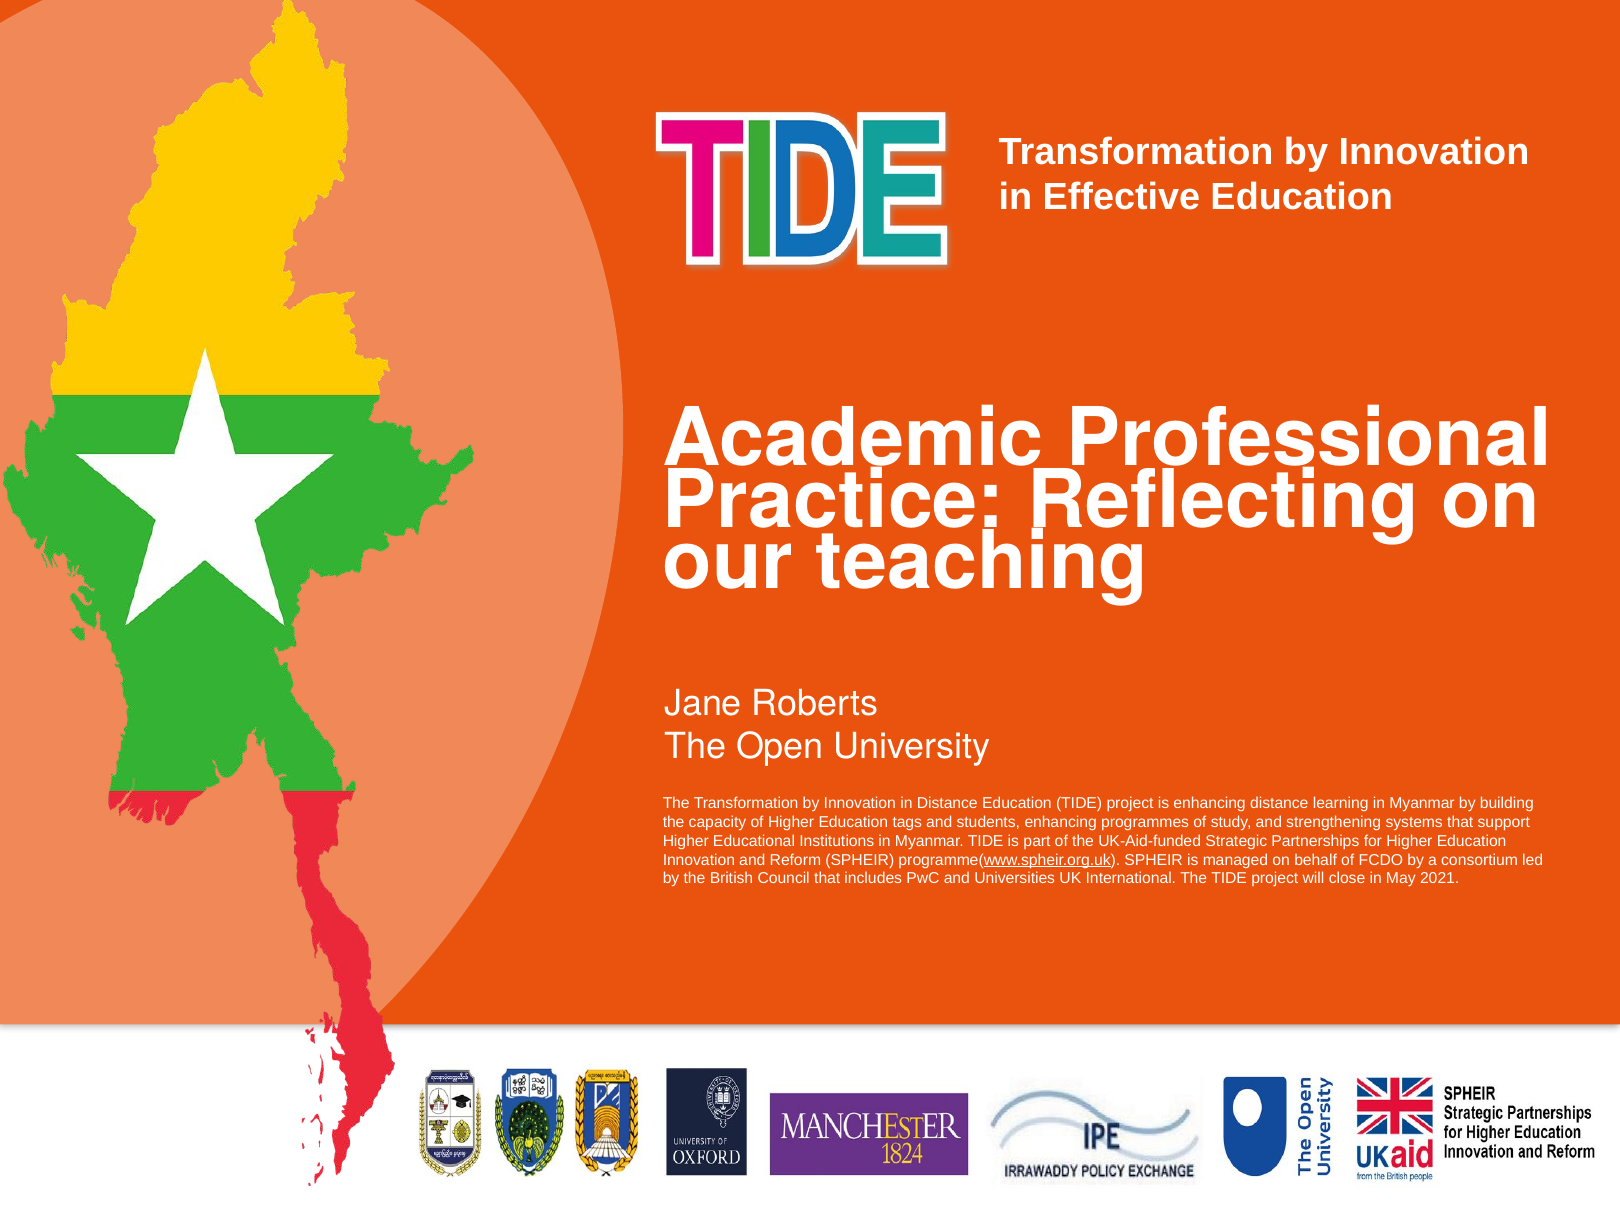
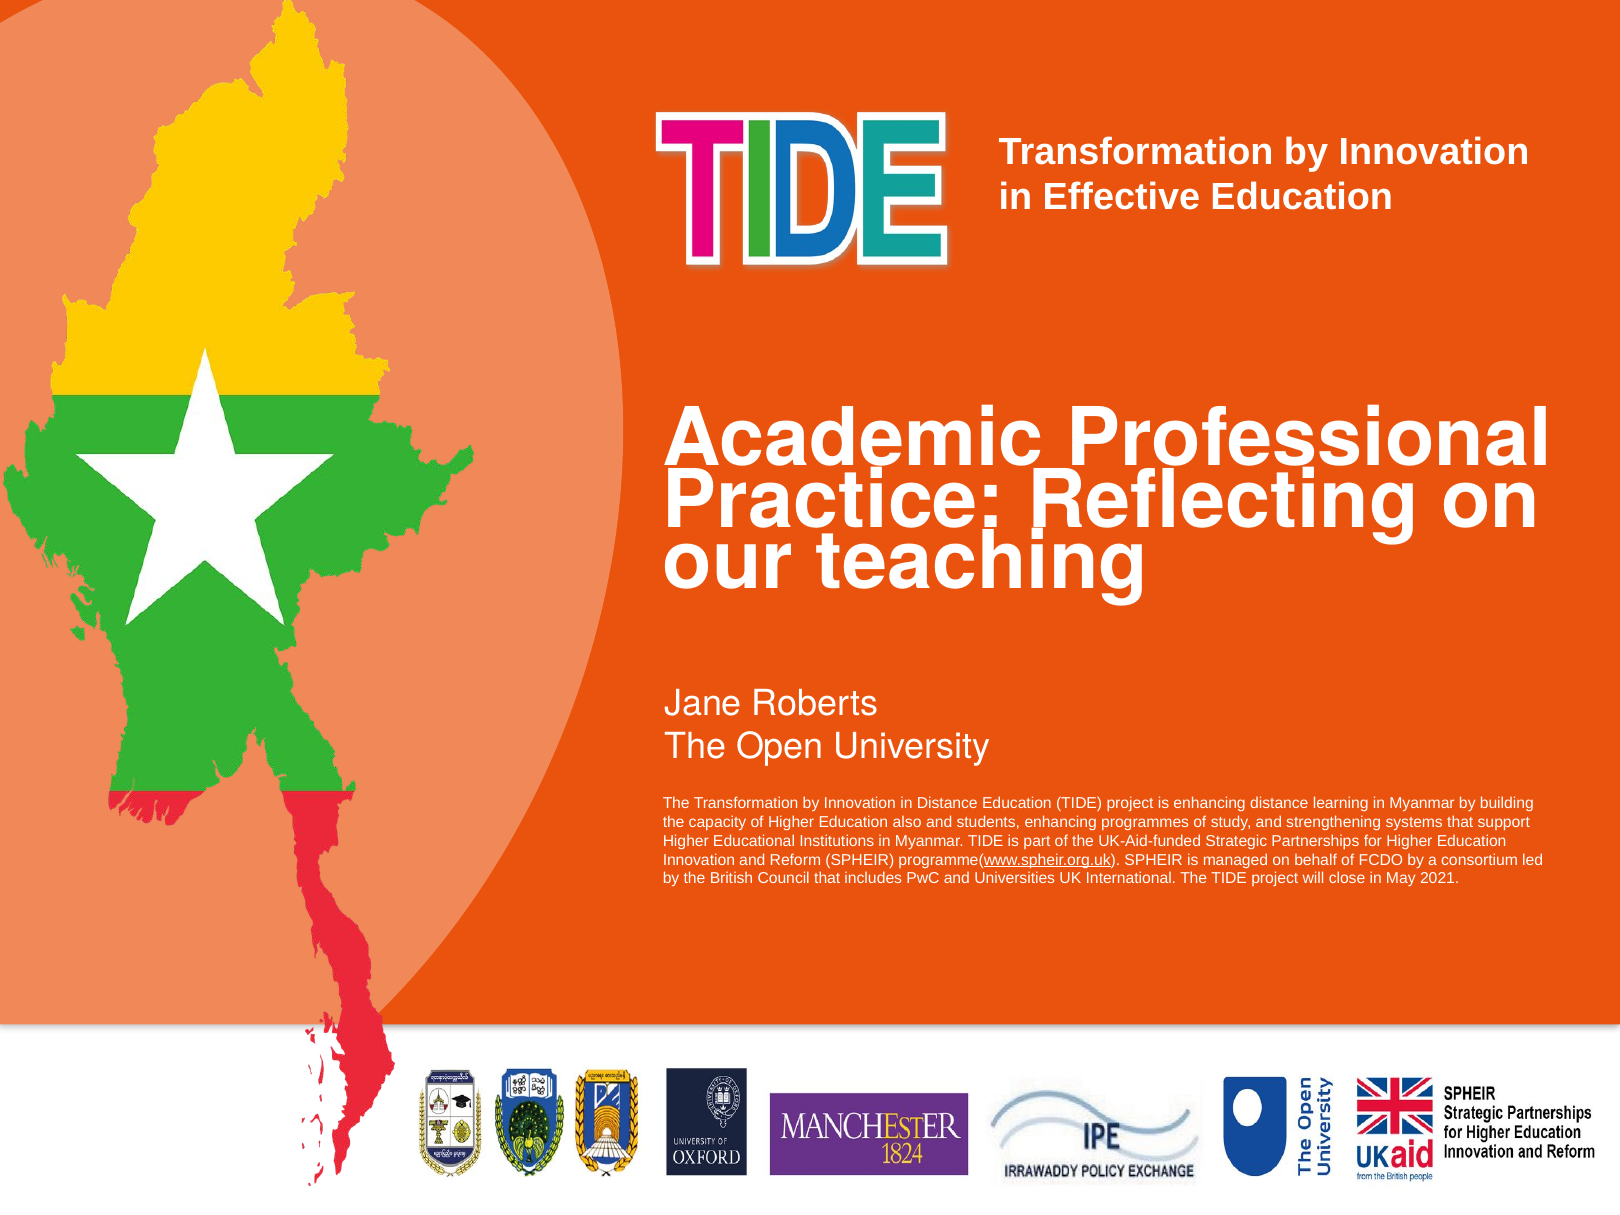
tags: tags -> also (907, 822)
